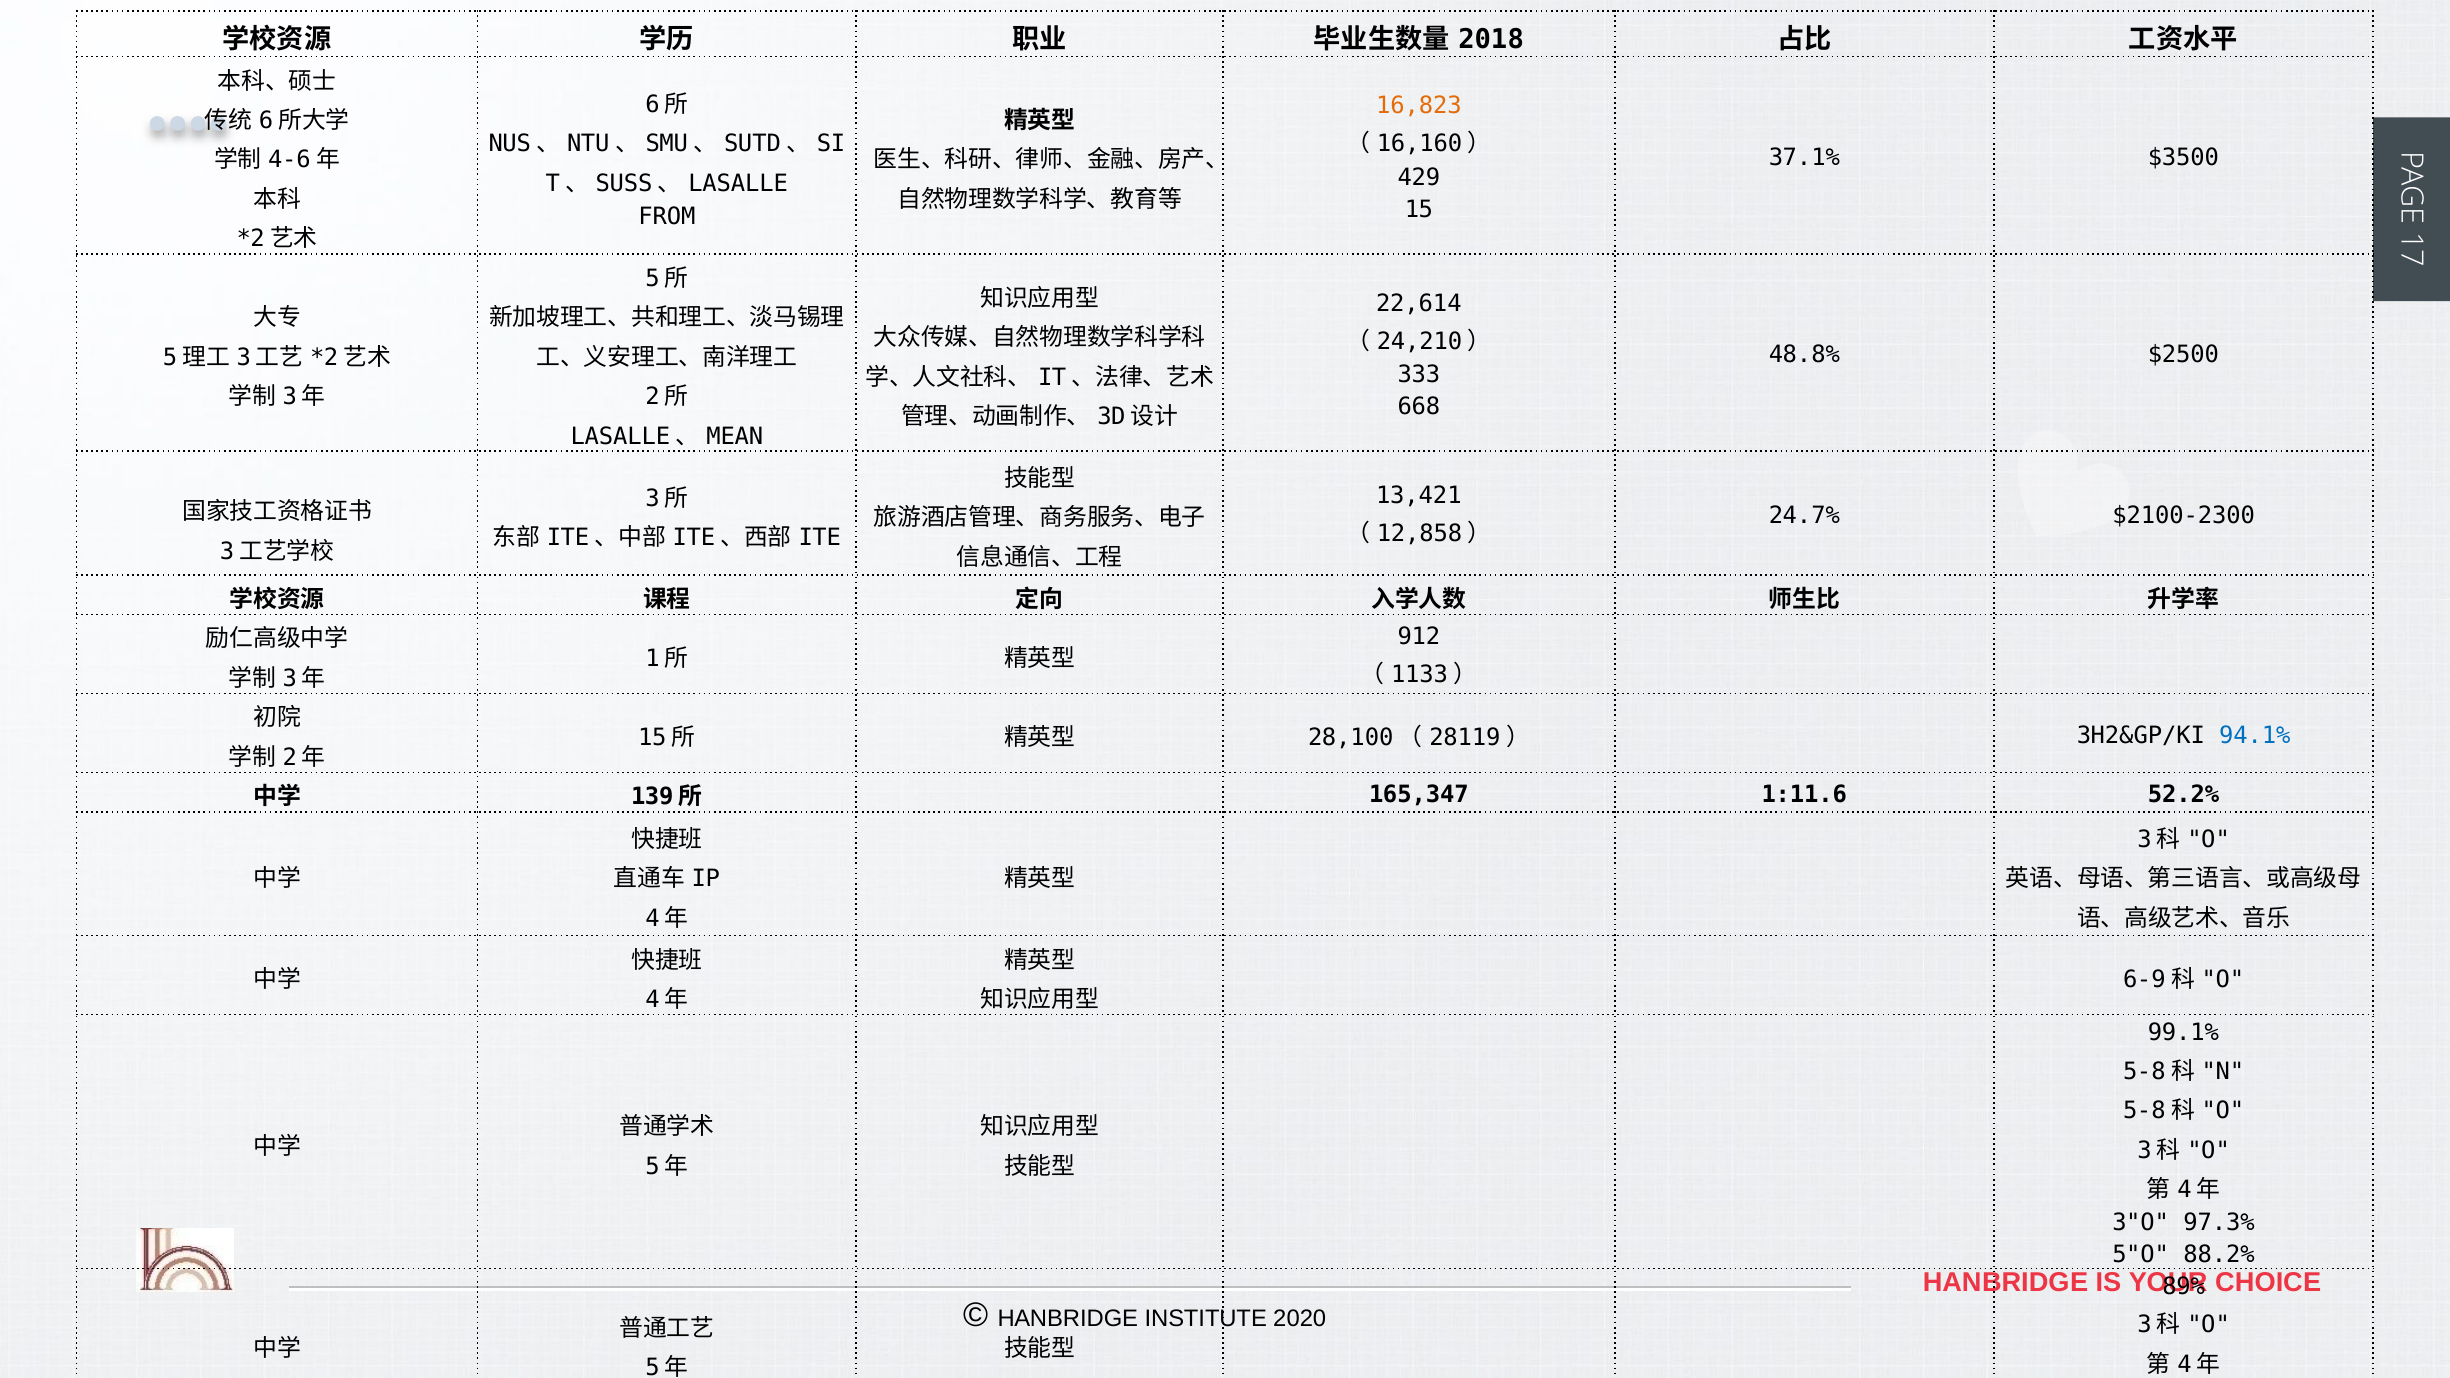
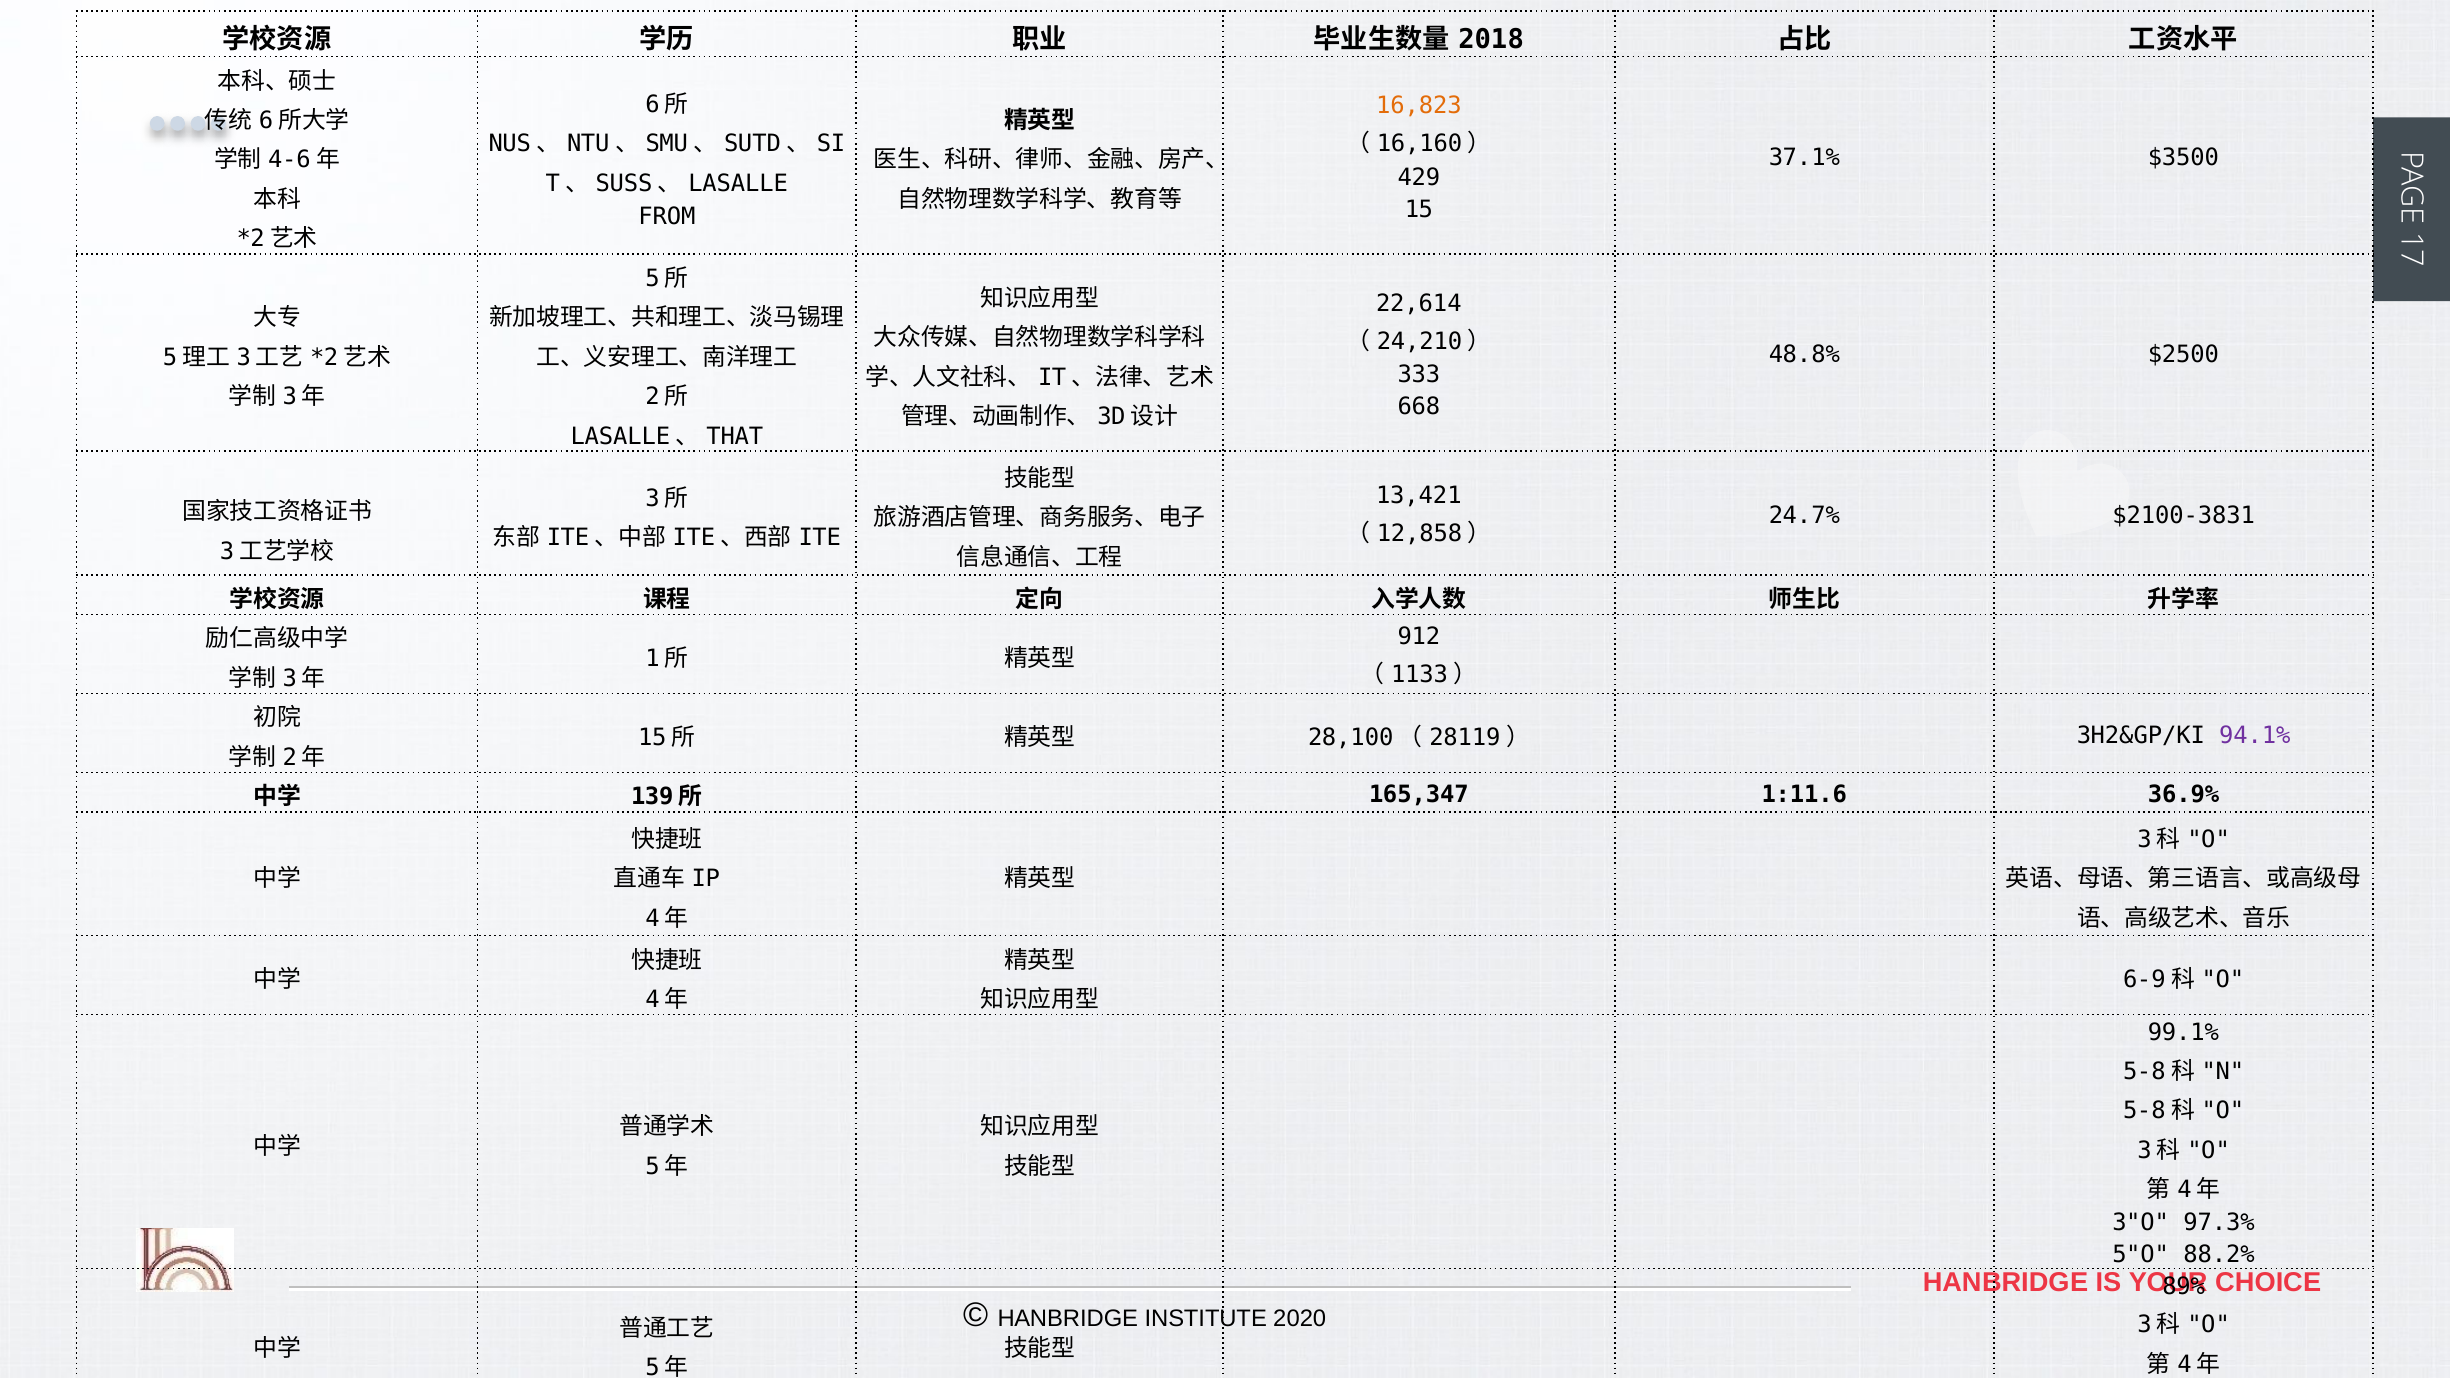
MEAN: MEAN -> THAT (735, 436)
$2100-2300: $2100-2300 -> $2100-3831 (2184, 516)
94.1% colour: blue -> purple (2255, 735)
52.2%: 52.2% -> 36.9% (2184, 795)
